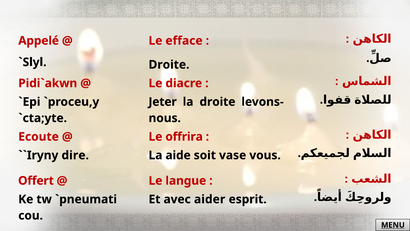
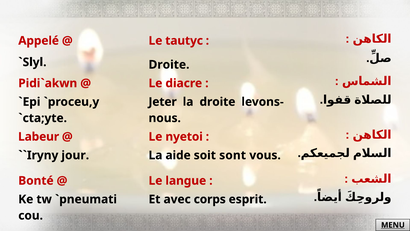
efface: efface -> tautyc (184, 41)
Ecoute: Ecoute -> Labeur (39, 136)
offrira: offrira -> nyetoi (184, 136)
dire: dire -> jour (75, 155)
vase: vase -> sont (233, 155)
Offert: Offert -> Bonté (36, 180)
aider: aider -> corps (210, 199)
